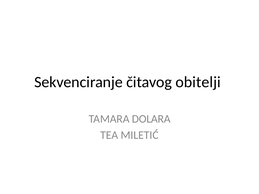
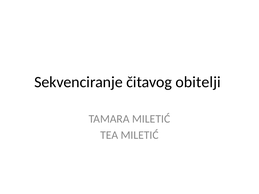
TAMARA DOLARA: DOLARA -> MILETIĆ (151, 119)
